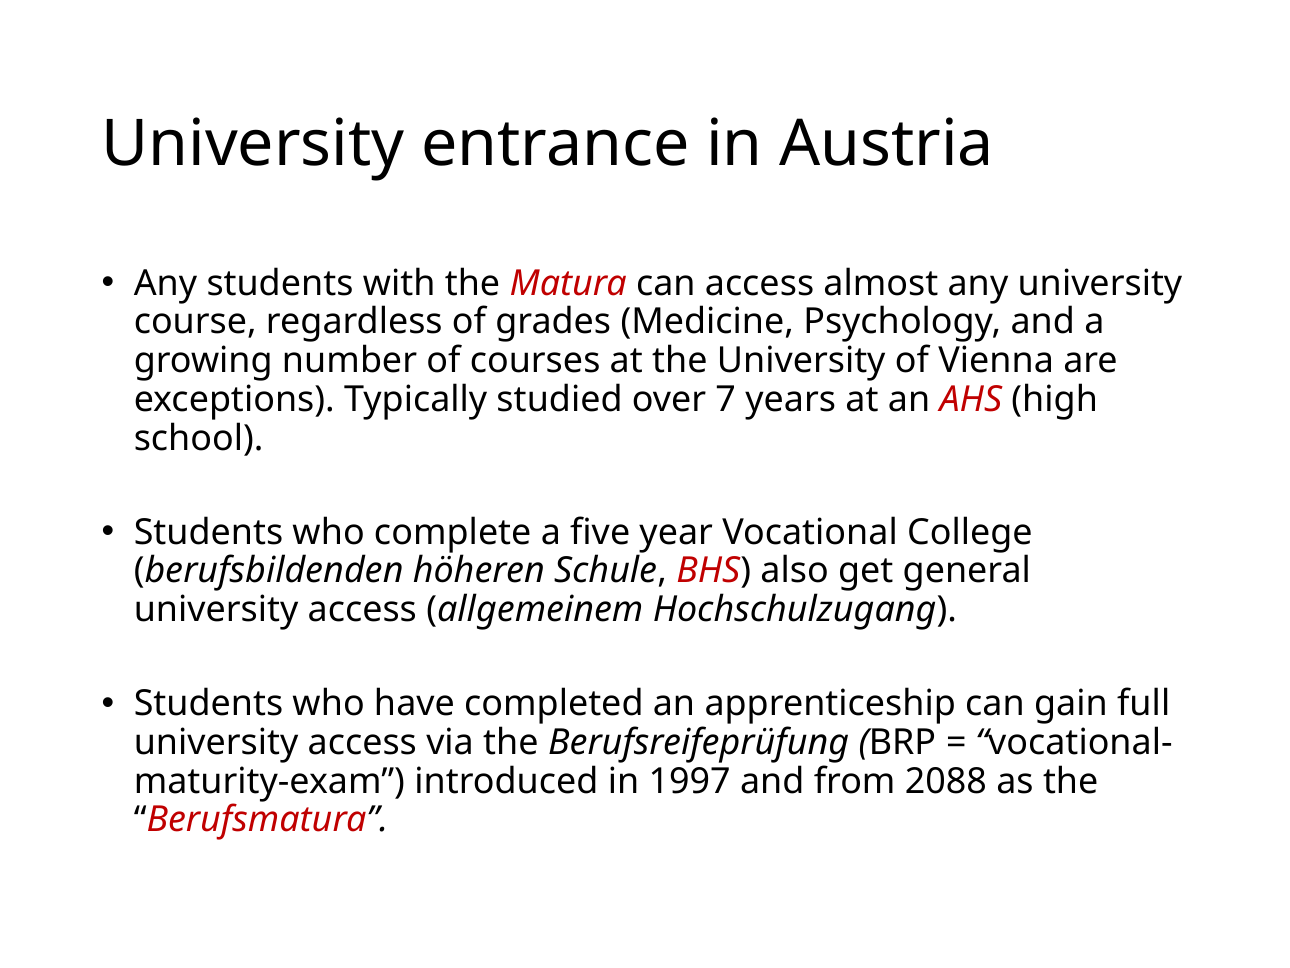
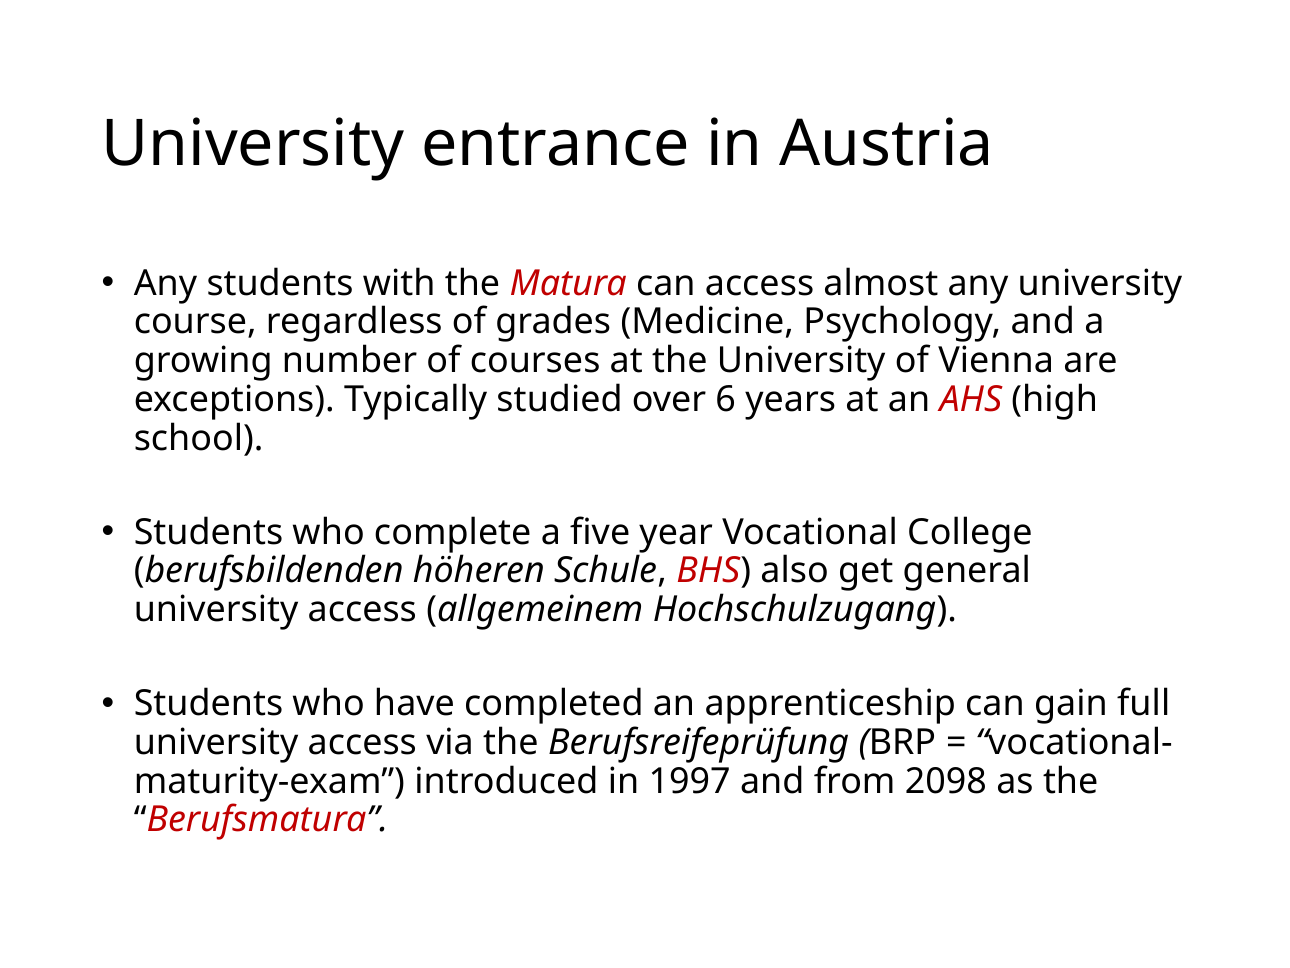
7: 7 -> 6 (726, 399)
2088: 2088 -> 2098 (946, 781)
